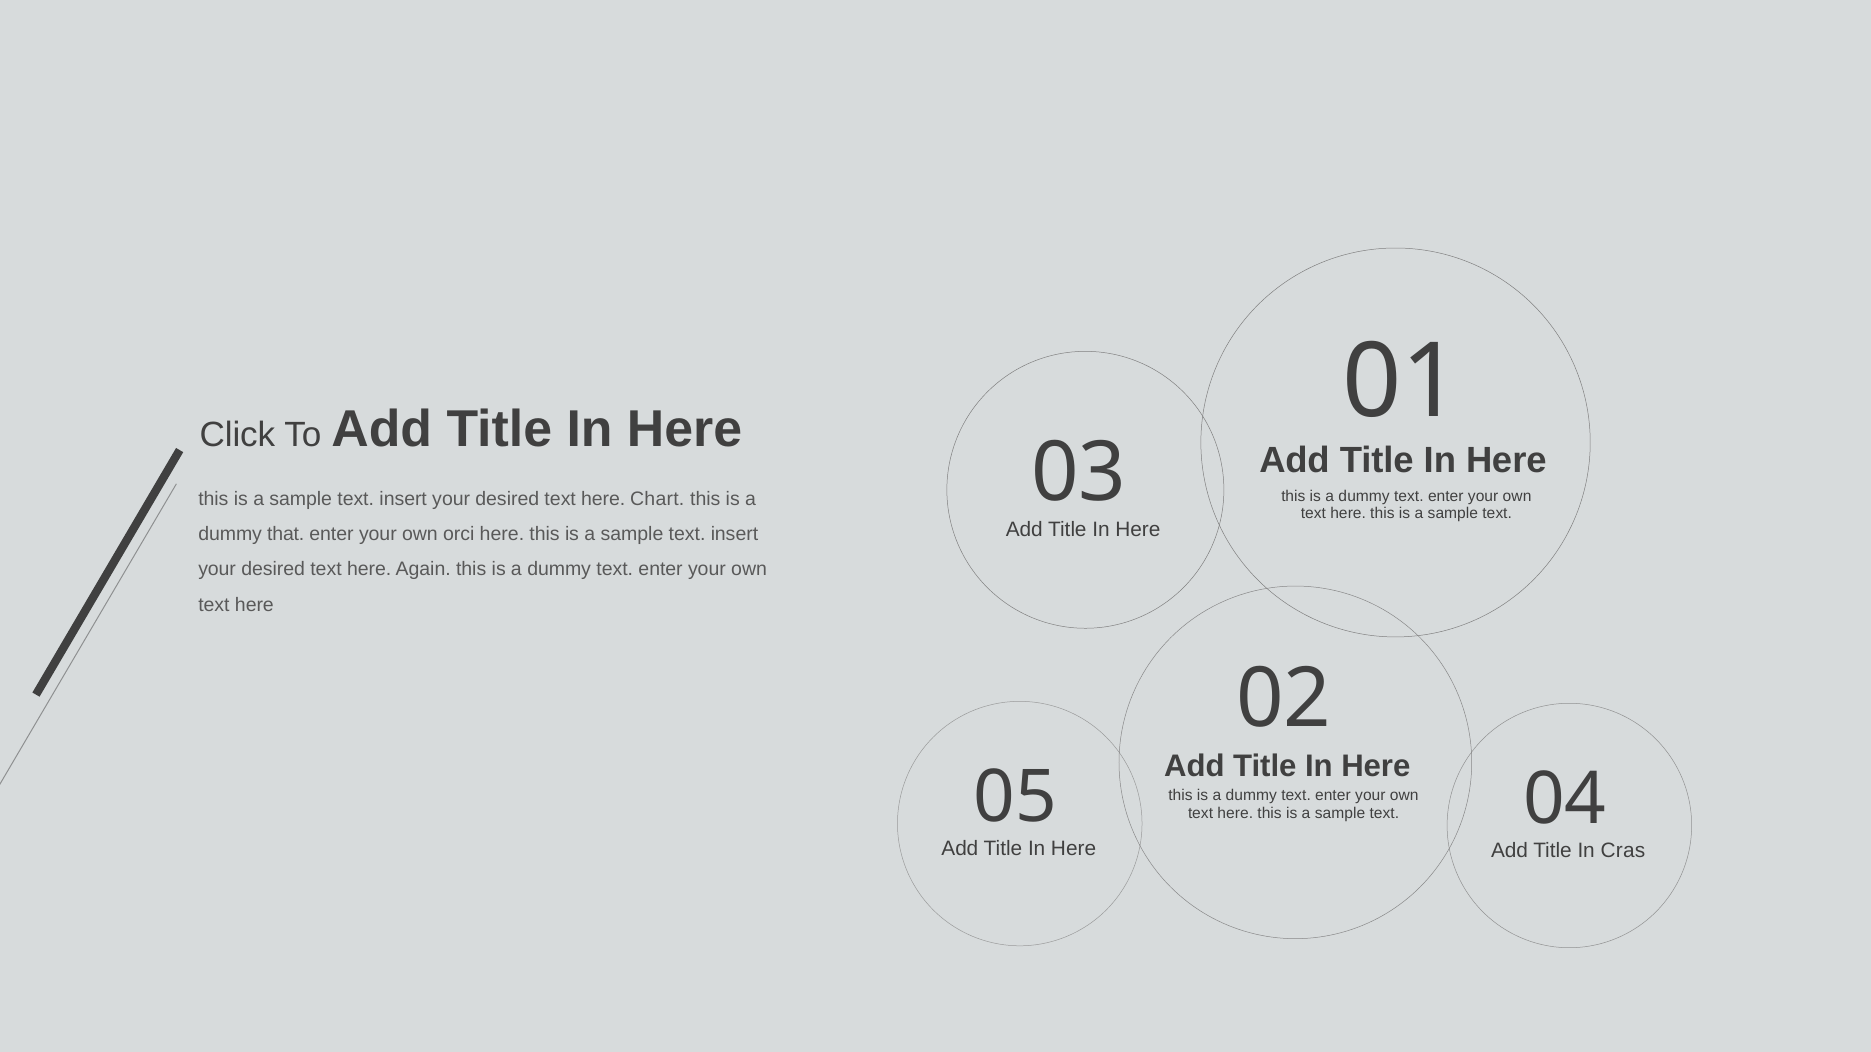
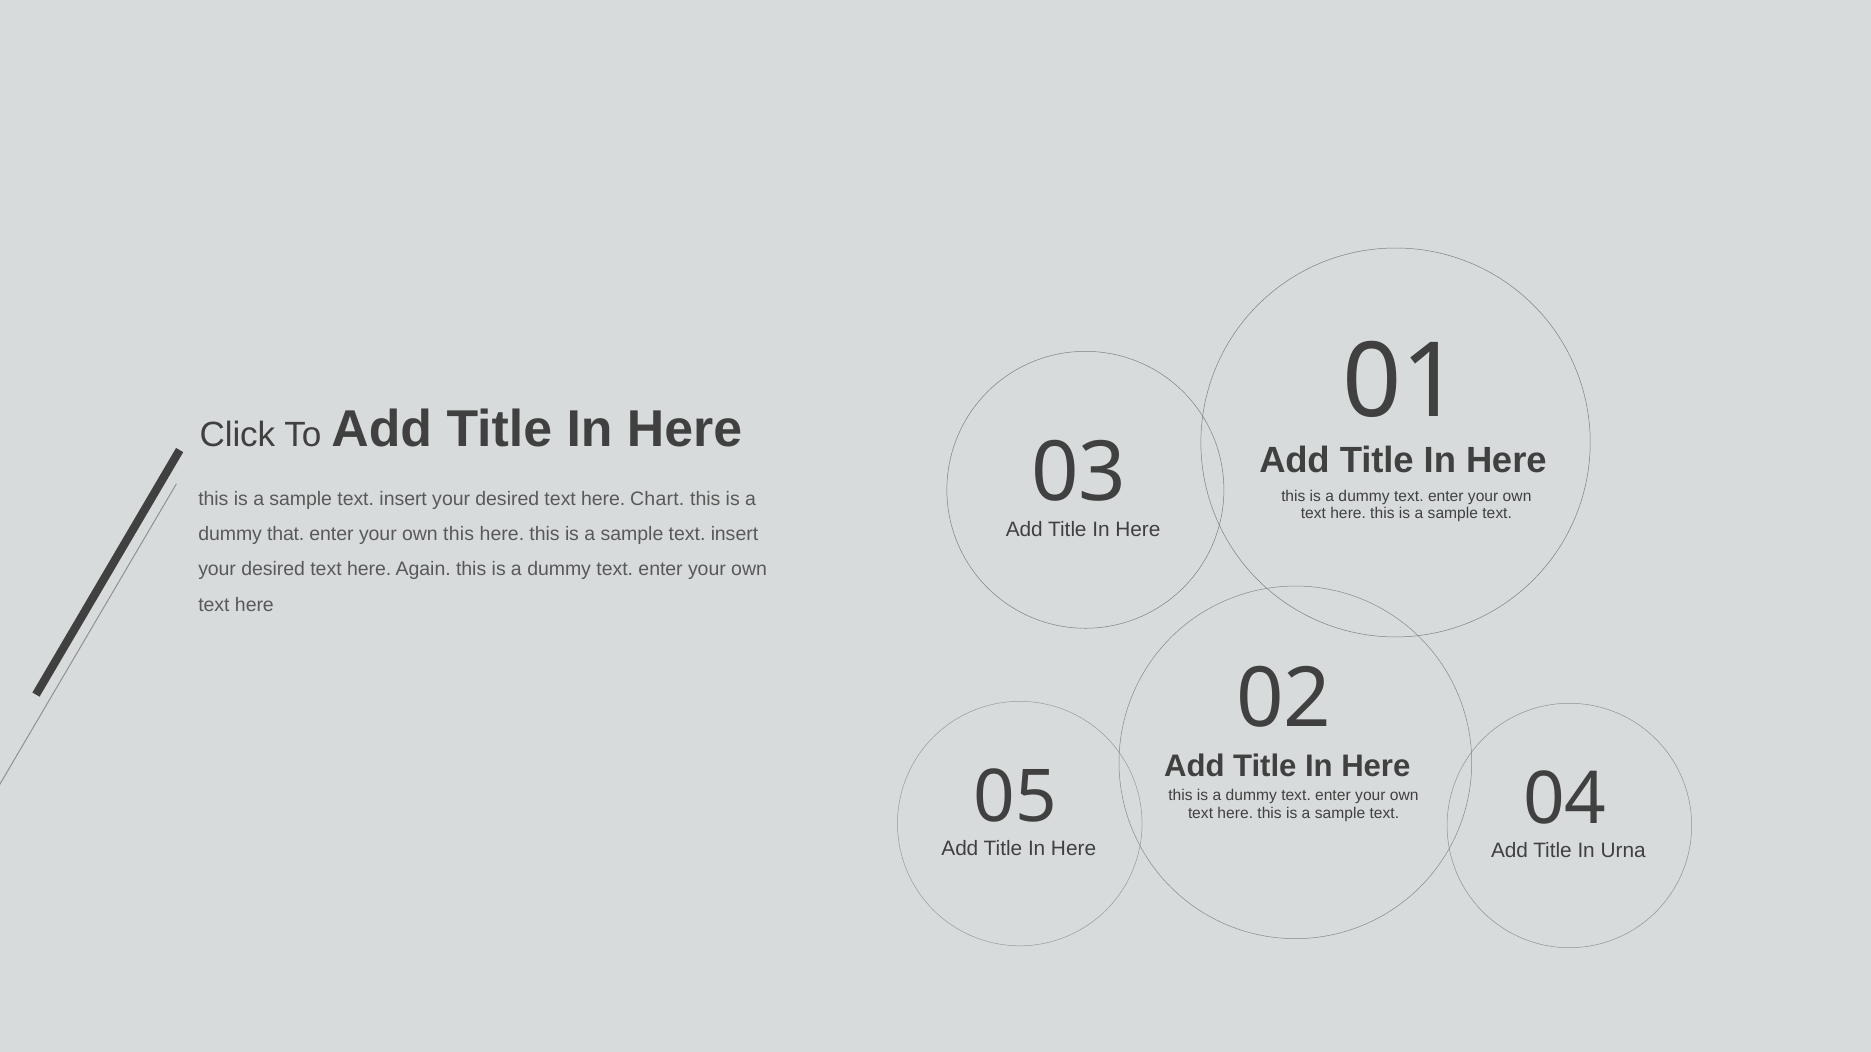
own orci: orci -> this (459, 535)
Cras: Cras -> Urna (1623, 851)
